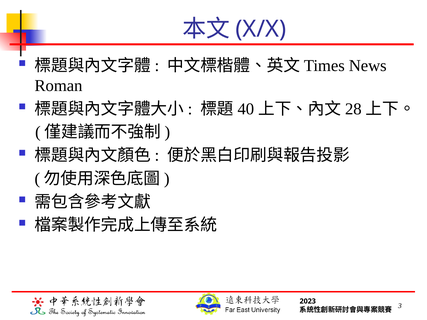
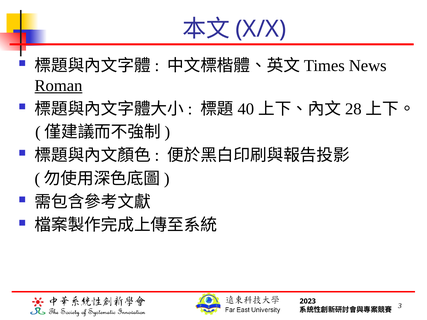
Roman underline: none -> present (58, 86)
